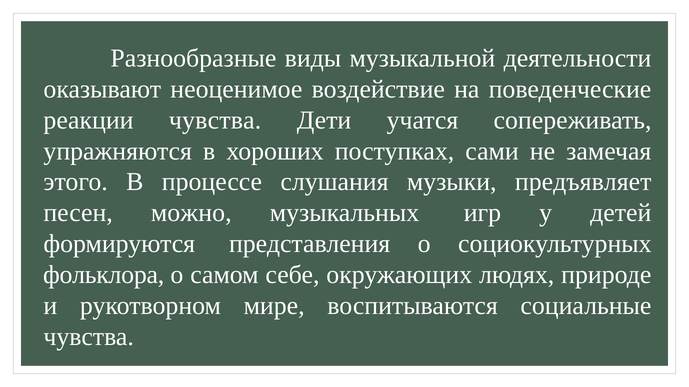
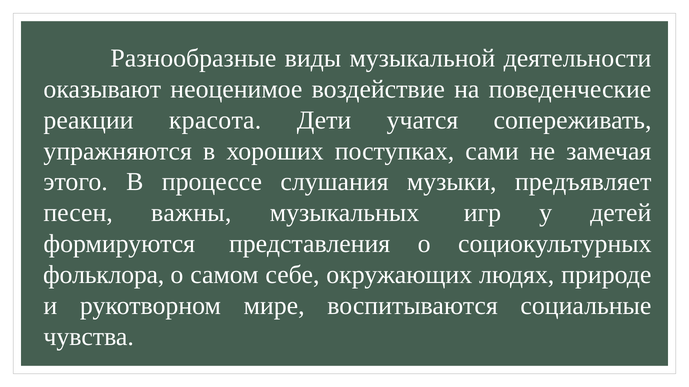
реакции чувства: чувства -> красота (215, 120)
можно: можно -> важны (191, 213)
